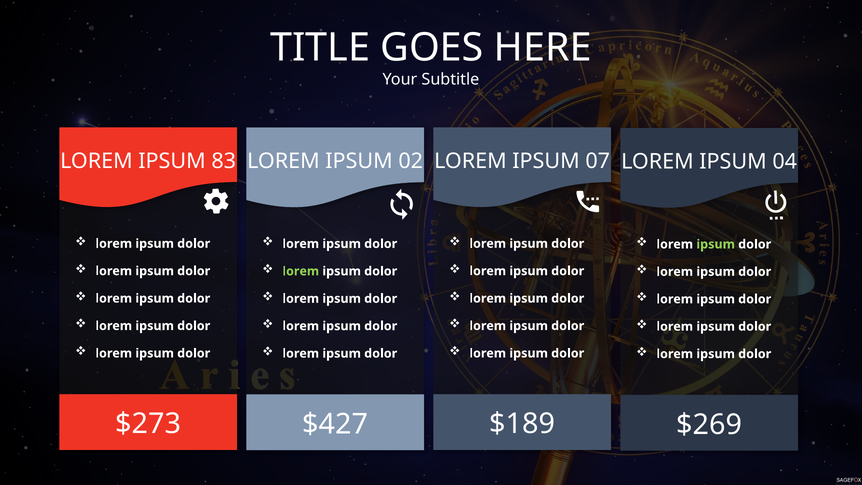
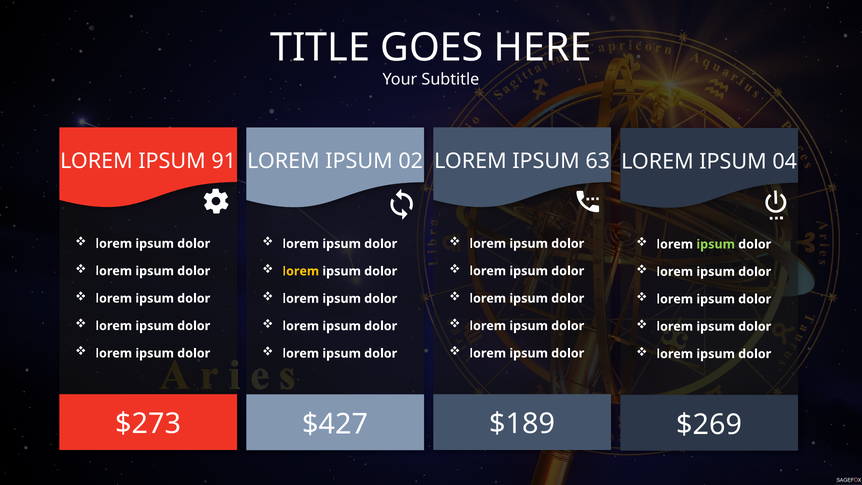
83: 83 -> 91 (224, 161)
07: 07 -> 63 (598, 161)
lorem colour: light green -> yellow (301, 271)
